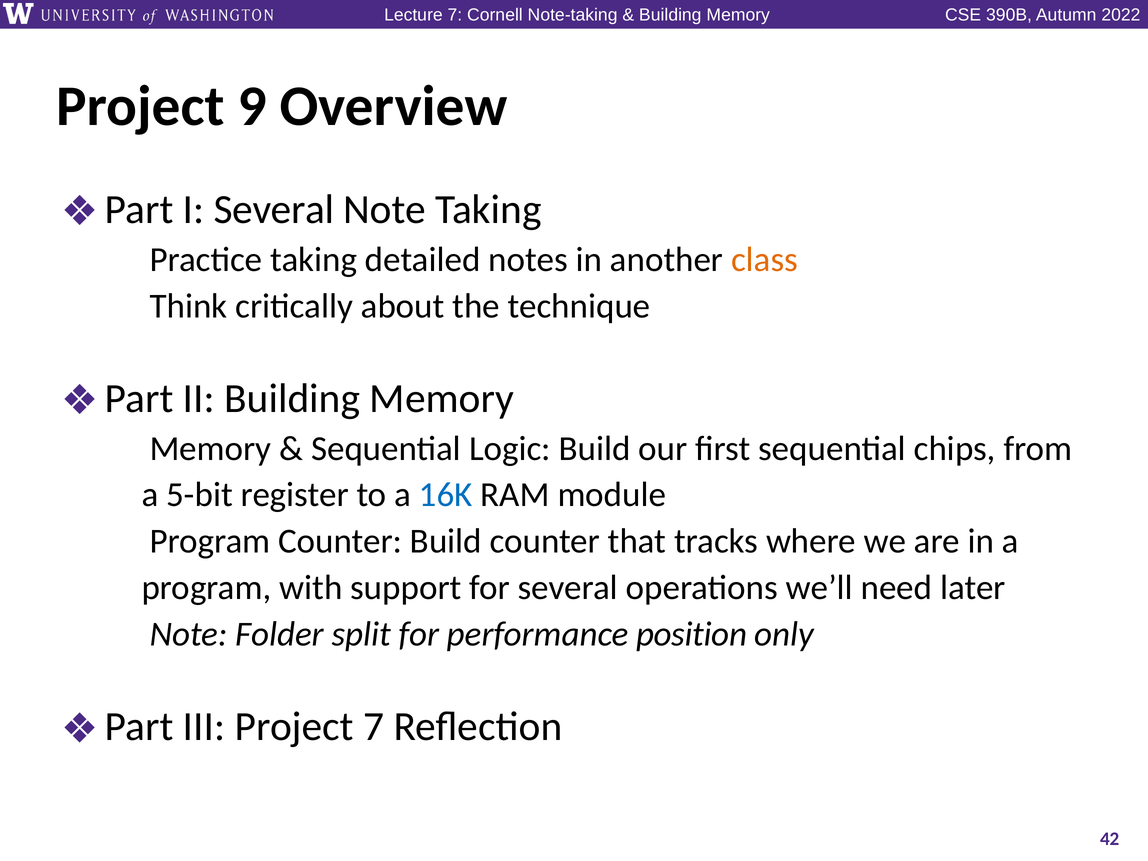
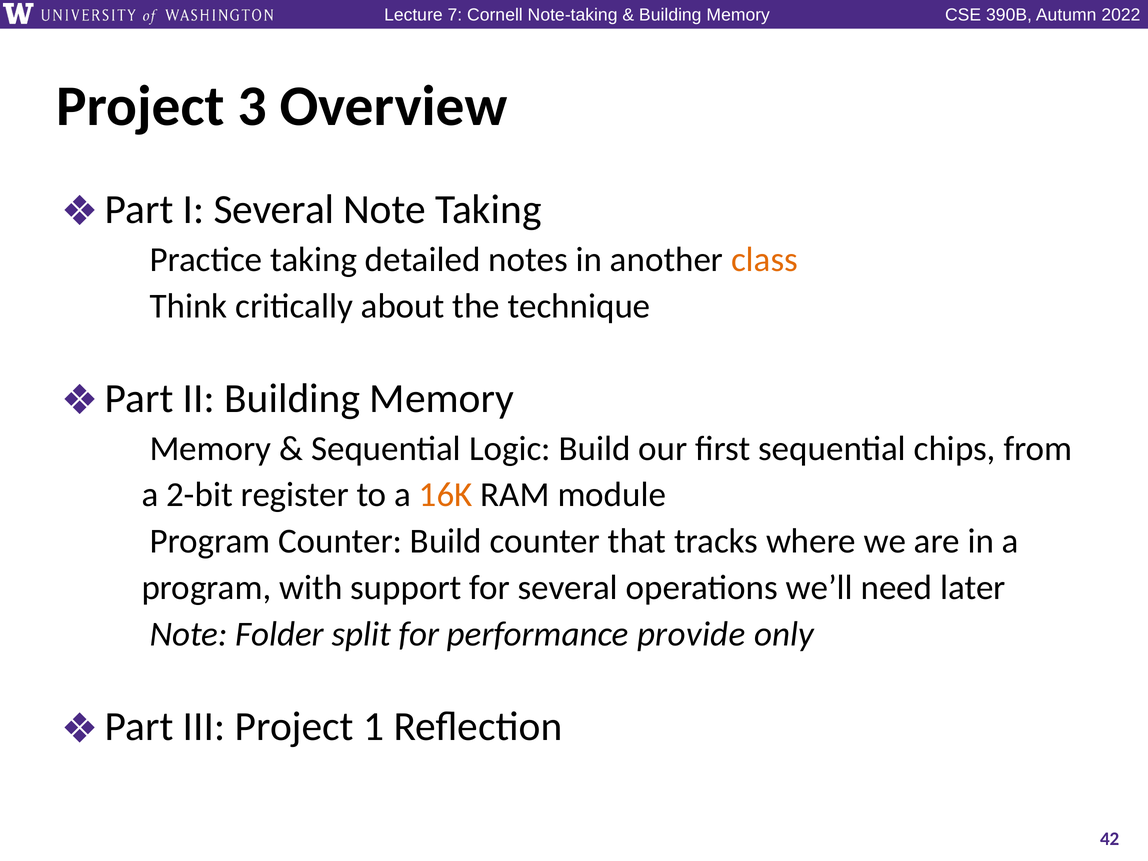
9: 9 -> 3 (252, 107)
5-bit: 5-bit -> 2-bit (200, 495)
16K colour: blue -> orange (446, 495)
position: position -> provide (691, 634)
Project 7: 7 -> 1 (374, 727)
